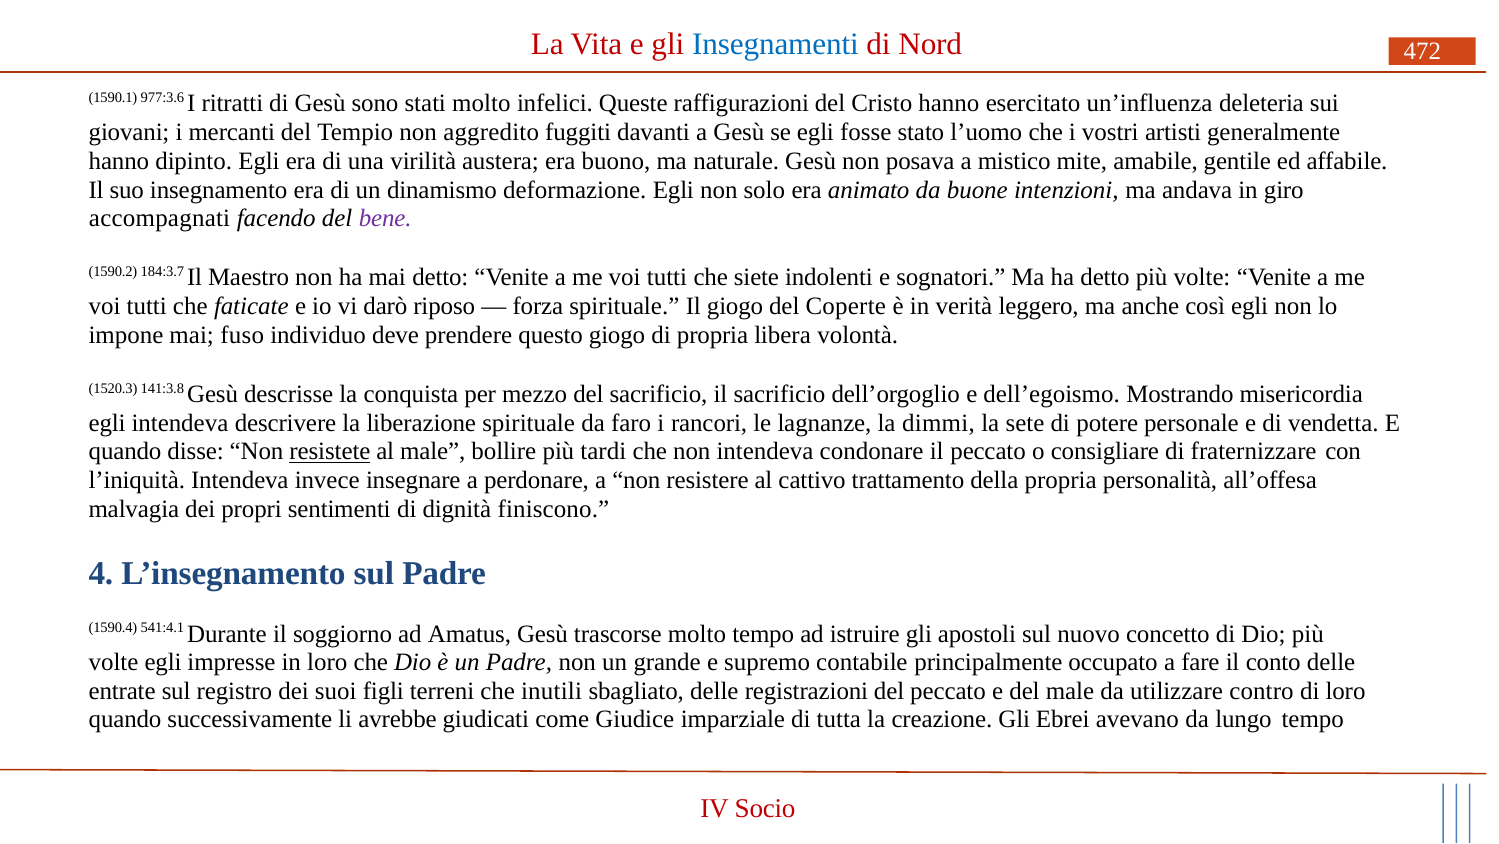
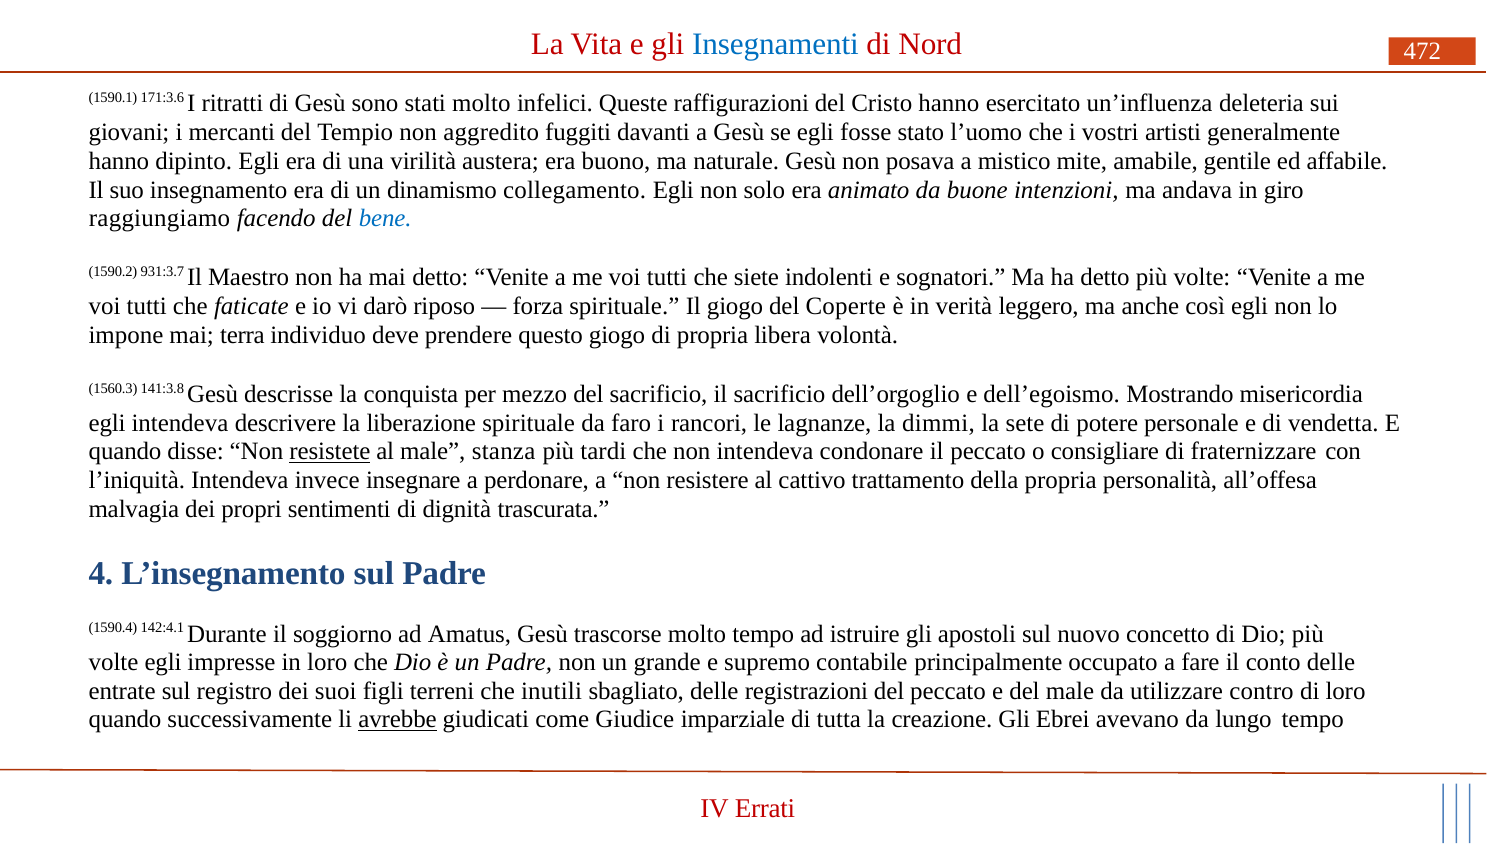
977:3.6: 977:3.6 -> 171:3.6 (162, 98)
deformazione: deformazione -> collegamento (575, 190)
accompagnati: accompagnati -> raggiungiamo (160, 219)
bene colour: purple -> blue (385, 219)
184:3.7: 184:3.7 -> 931:3.7 (162, 272)
fuso: fuso -> terra (242, 335)
1520.3: 1520.3 -> 1560.3 (113, 388)
bollire: bollire -> stanza (504, 452)
finiscono: finiscono -> trascurata (554, 509)
541:4.1: 541:4.1 -> 142:4.1 (162, 628)
avrebbe underline: none -> present (398, 720)
Socio: Socio -> Errati (765, 808)
